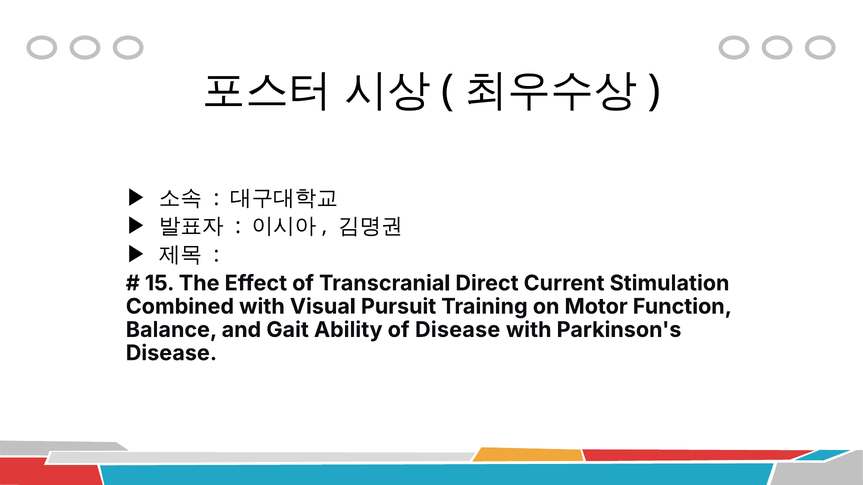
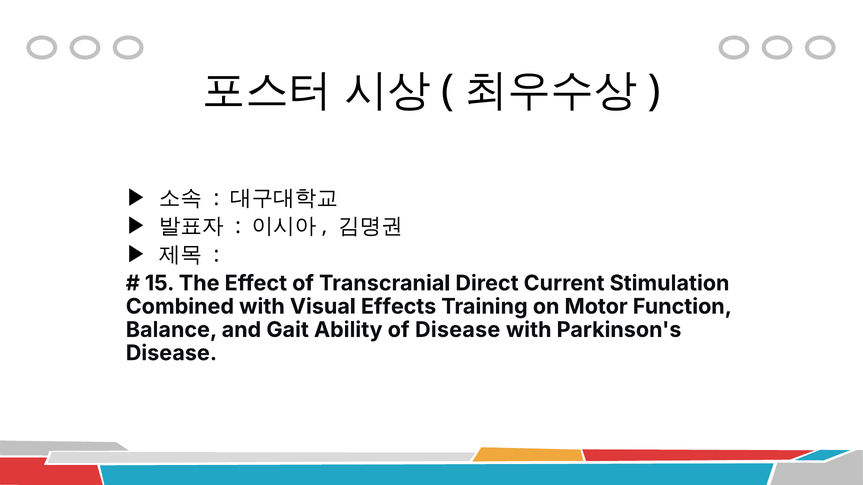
Pursuit: Pursuit -> Effects (399, 307)
